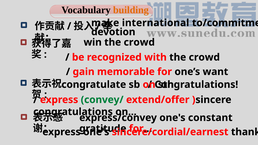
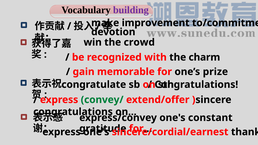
building colour: orange -> purple (131, 10)
international: international -> improvement (156, 23)
with the crowd: crowd -> charm (204, 57)
want: want -> prize (215, 72)
